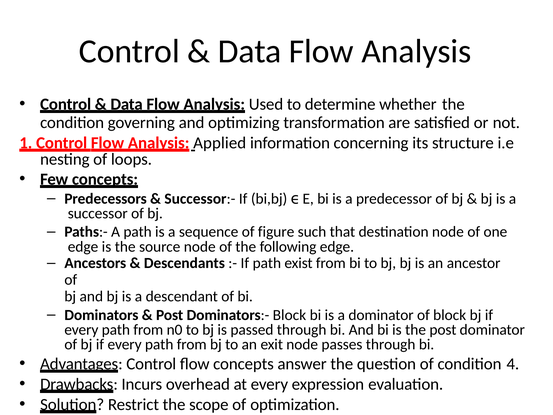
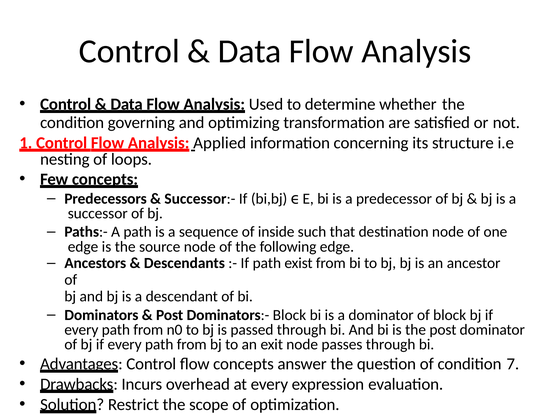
figure: figure -> inside (276, 232)
4: 4 -> 7 (513, 364)
